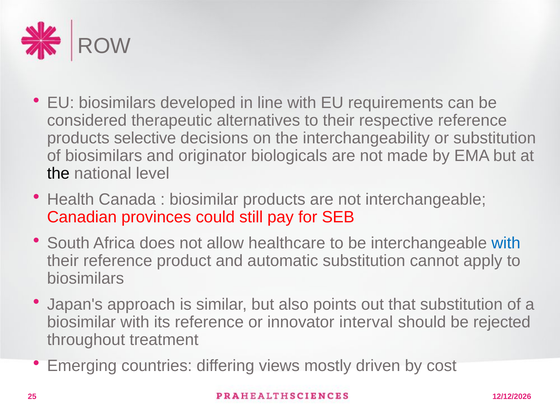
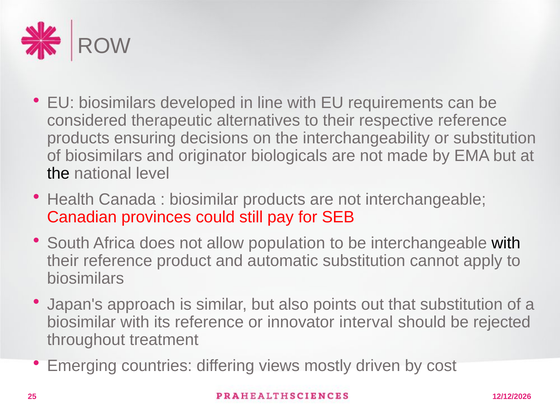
selective: selective -> ensuring (145, 138)
healthcare: healthcare -> population (287, 243)
with colour: blue -> black (506, 243)
